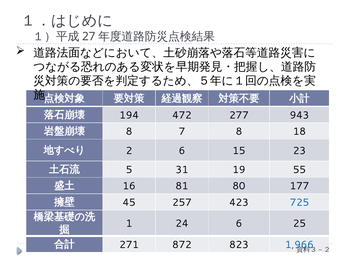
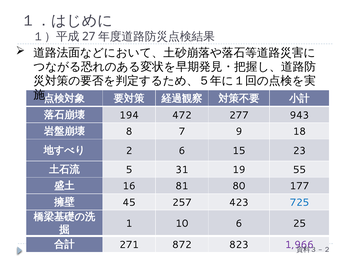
7 8: 8 -> 9 (239, 131)
24: 24 -> 10 (182, 223)
1,966 colour: blue -> purple (299, 244)
